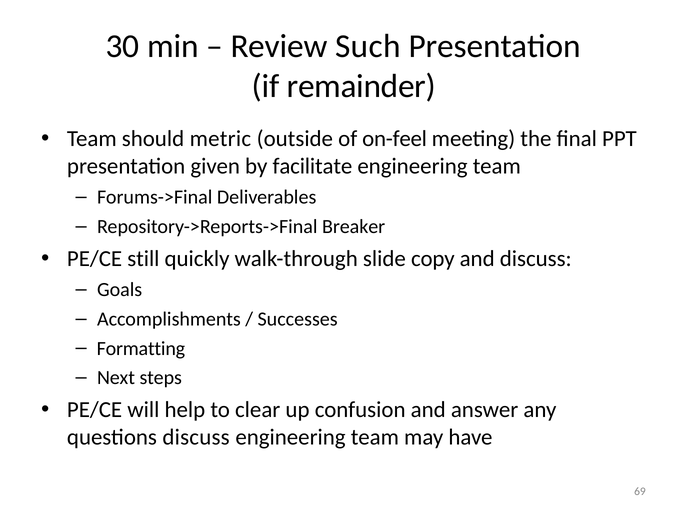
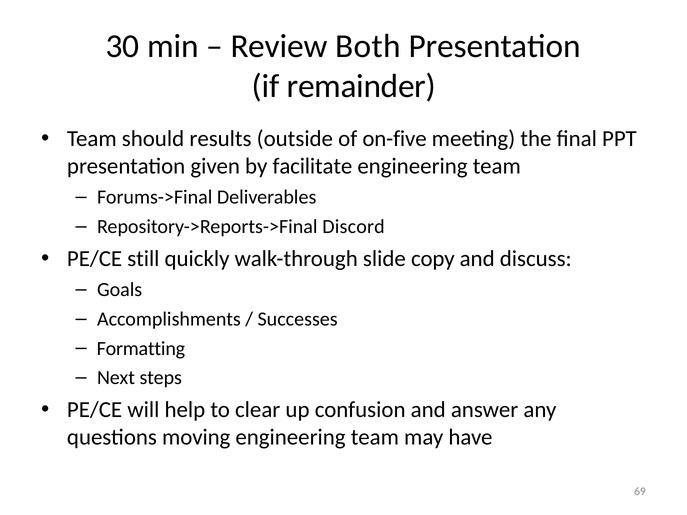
Such: Such -> Both (368, 46)
metric: metric -> results (220, 139)
on-feel: on-feel -> on-five (395, 139)
Breaker: Breaker -> Discord (354, 227)
questions discuss: discuss -> moving (196, 438)
